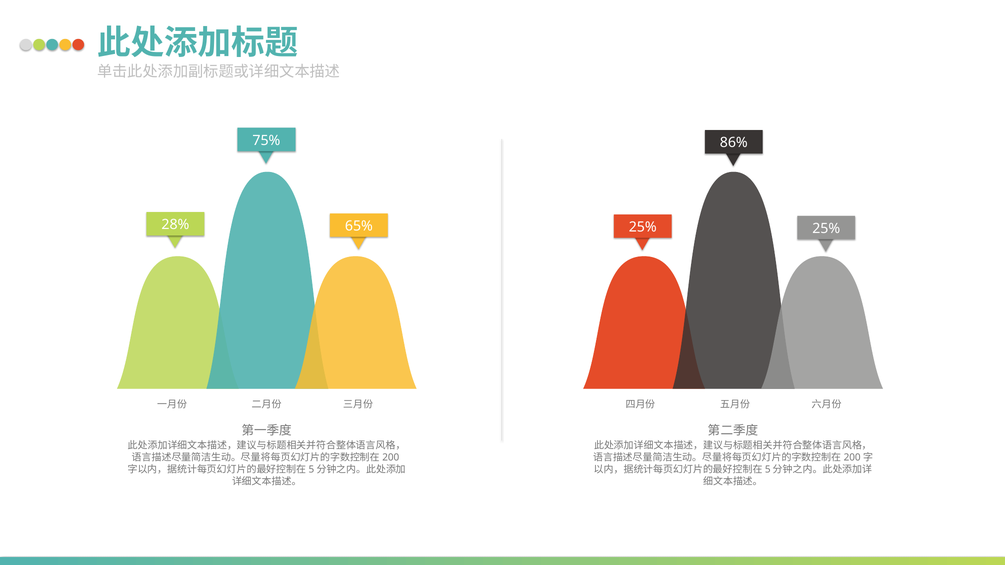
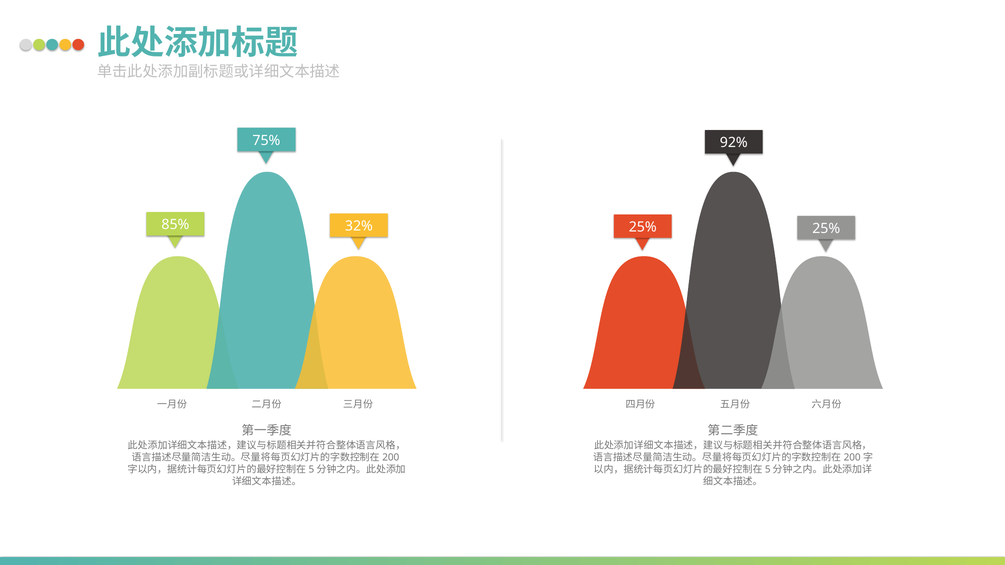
86%: 86% -> 92% (734, 143)
28%: 28% -> 85% (175, 225)
65%: 65% -> 32% (359, 226)
